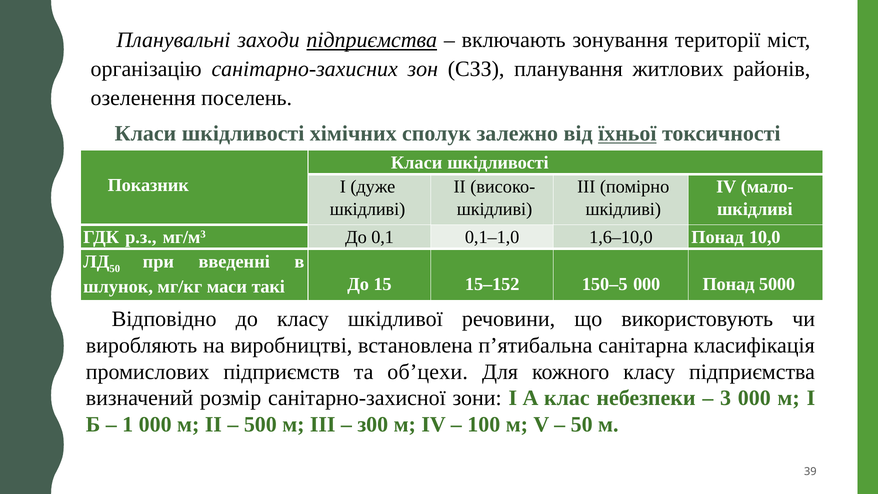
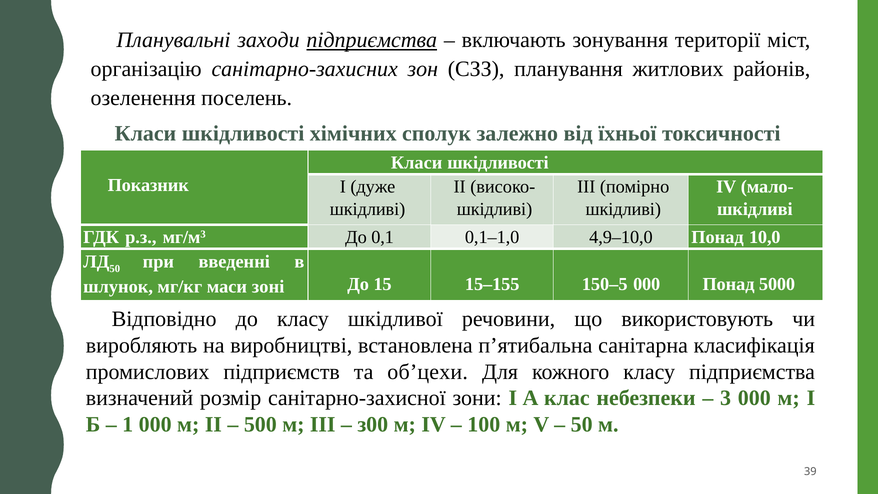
ïхньоï underline: present -> none (627, 133)
1,6–10,0: 1,6–10,0 -> 4,9–10,0 (621, 237)
такі: такі -> зоні (268, 287)
15–152: 15–152 -> 15–155 (492, 284)
